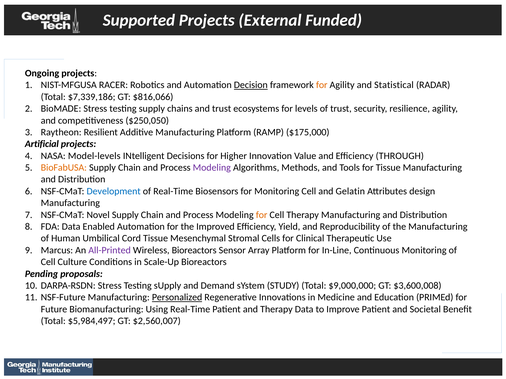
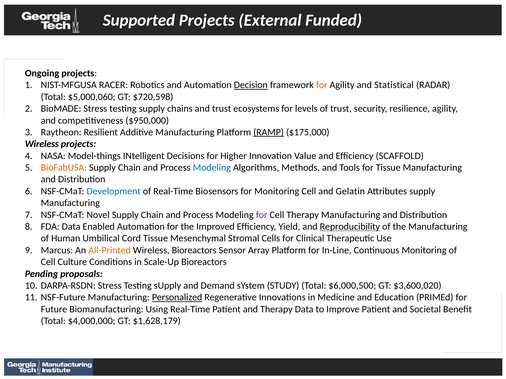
$7,339,186: $7,339,186 -> $5,000,060 (92, 97)
$816,066: $816,066 -> $720,598 (153, 97)
$250,050: $250,050 -> $950,000 (147, 121)
RAMP underline: none -> present (269, 132)
Artificial: Artificial -> Wireless (42, 144)
Model-levels: Model-levels -> Model-things (94, 156)
THROUGH: THROUGH -> SCAFFOLD (400, 156)
Modeling colour: purple -> blue (212, 168)
Attributes design: design -> supply (422, 191)
for colour: orange -> purple (262, 215)
Reproducibility underline: none -> present (350, 227)
All-Printed colour: purple -> orange (110, 251)
$9,000,000: $9,000,000 -> $6,000,500 (352, 286)
$3,600,008: $3,600,008 -> $3,600,020 (417, 286)
$5,984,497: $5,984,497 -> $4,000,000 (92, 321)
$2,560,007: $2,560,007 -> $1,628,179 (157, 321)
